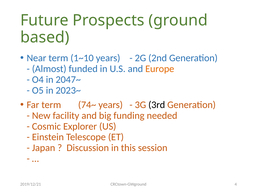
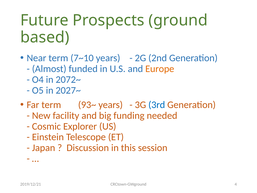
1~10: 1~10 -> 7~10 (82, 58)
2047~: 2047~ -> 2072~ (68, 79)
2023~: 2023~ -> 2027~ (68, 90)
74~: 74~ -> 93~ (87, 105)
3rd colour: black -> blue (157, 105)
